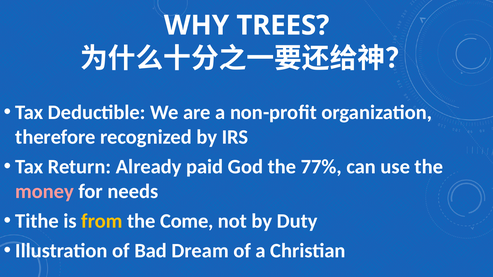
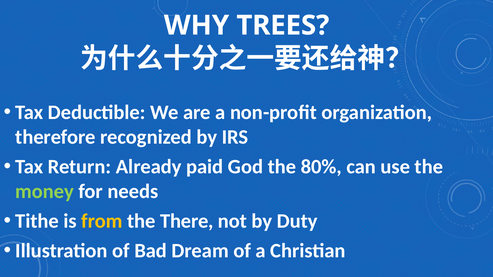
77%: 77% -> 80% (321, 167)
money colour: pink -> light green (45, 192)
Come: Come -> There (187, 221)
